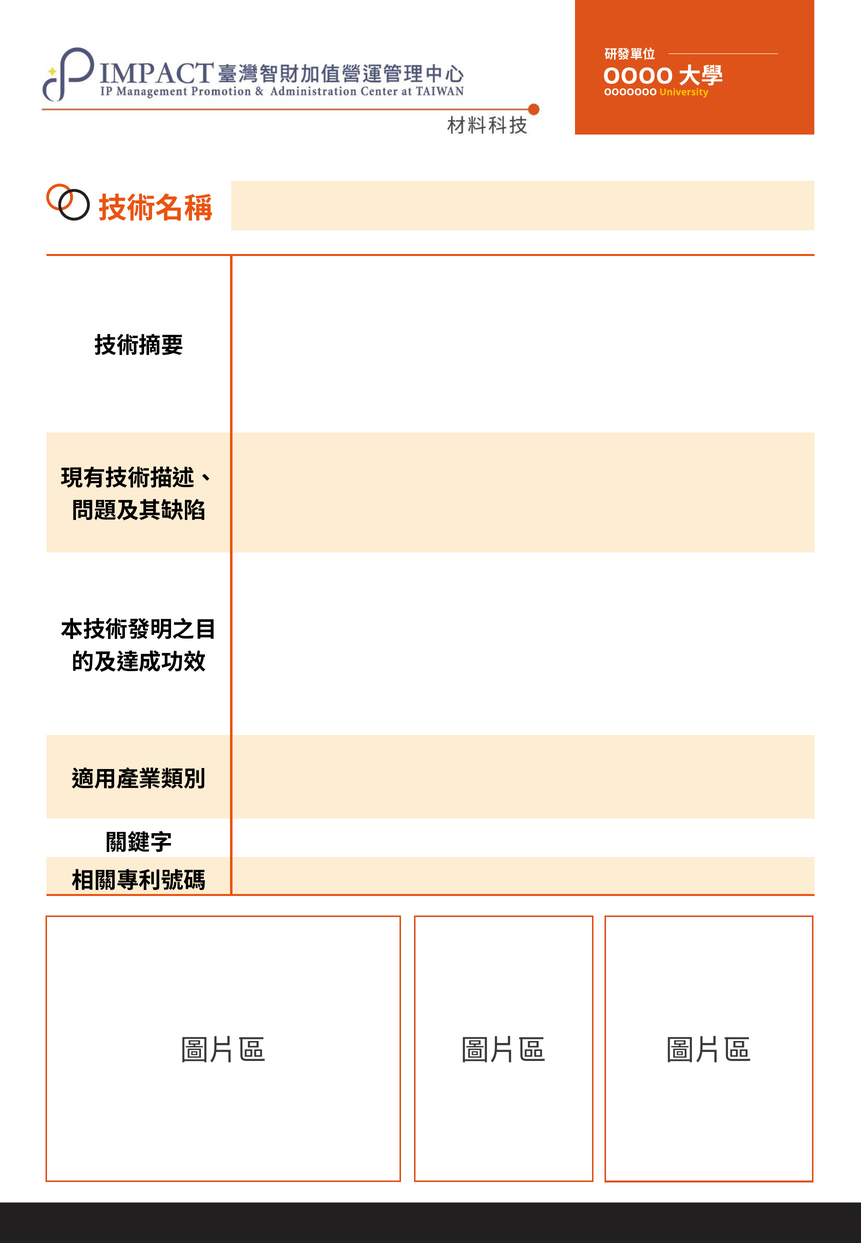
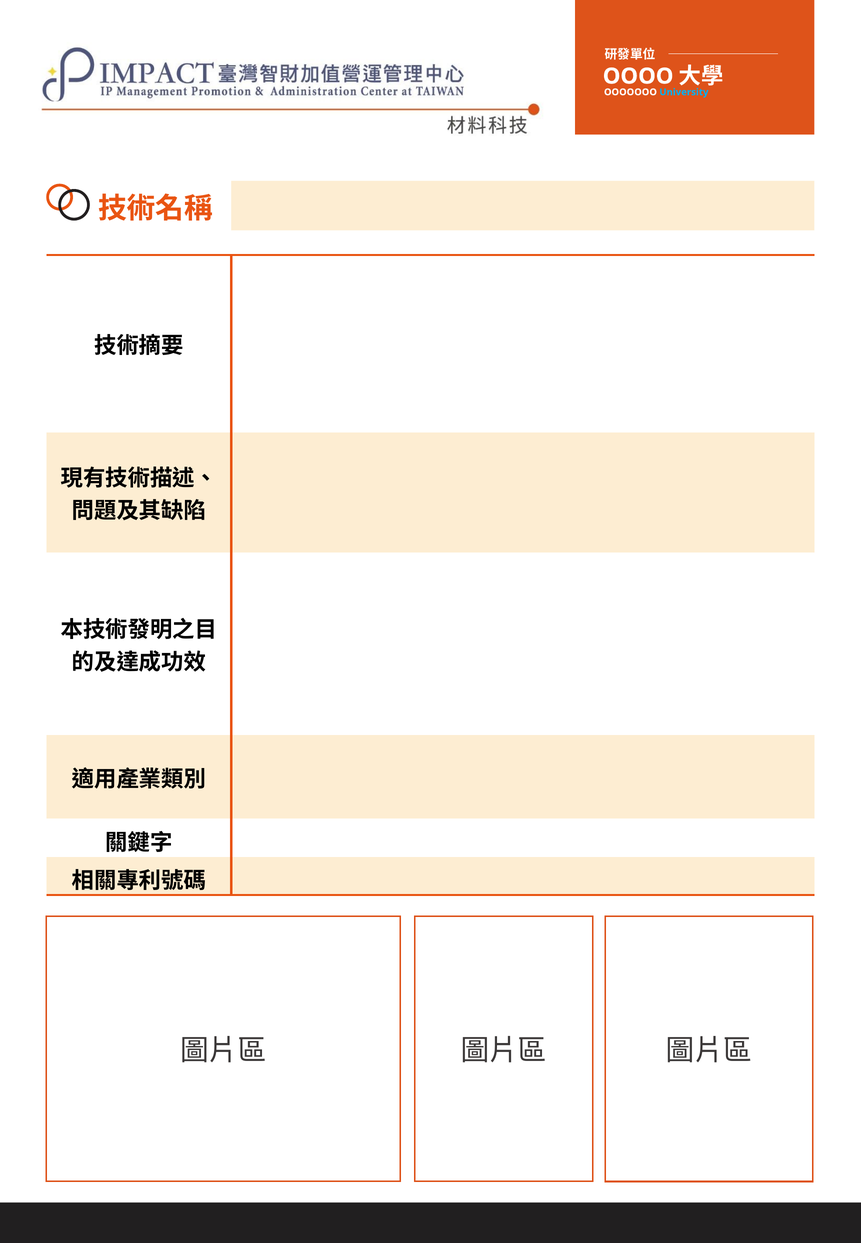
University colour: yellow -> light blue (684, 92)
